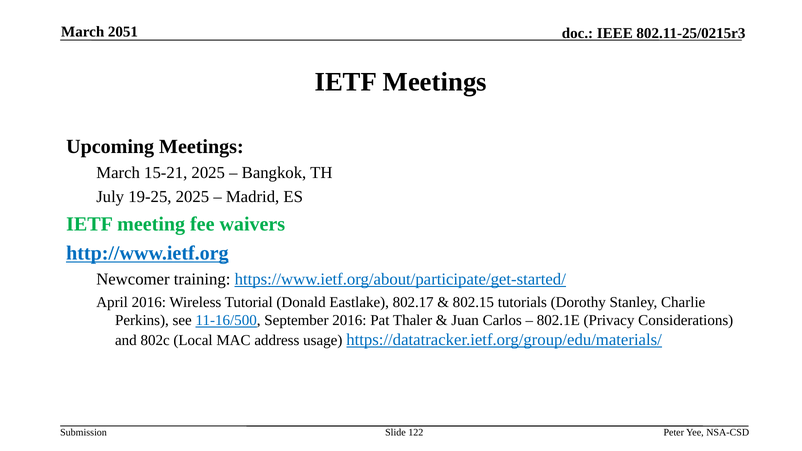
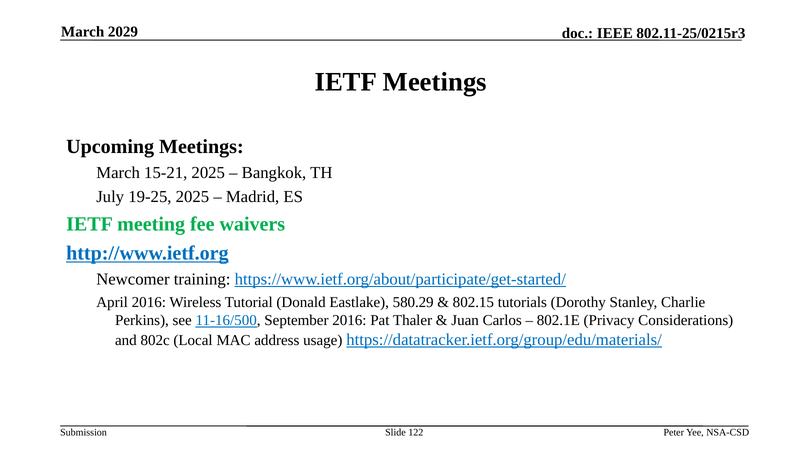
2051: 2051 -> 2029 (123, 32)
802.17: 802.17 -> 580.29 (413, 302)
